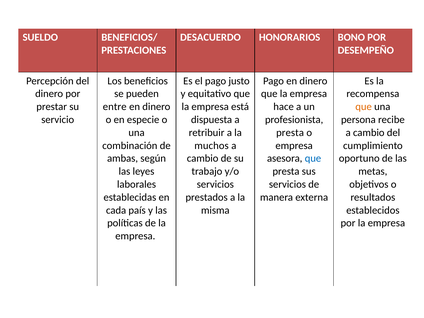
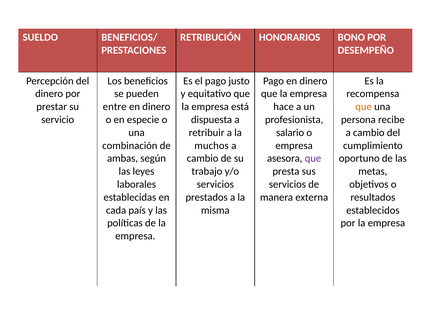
DESACUERDO: DESACUERDO -> RETRIBUCIÓN (210, 37)
presta: presta -> salario (290, 133)
que colour: blue -> purple (313, 158)
